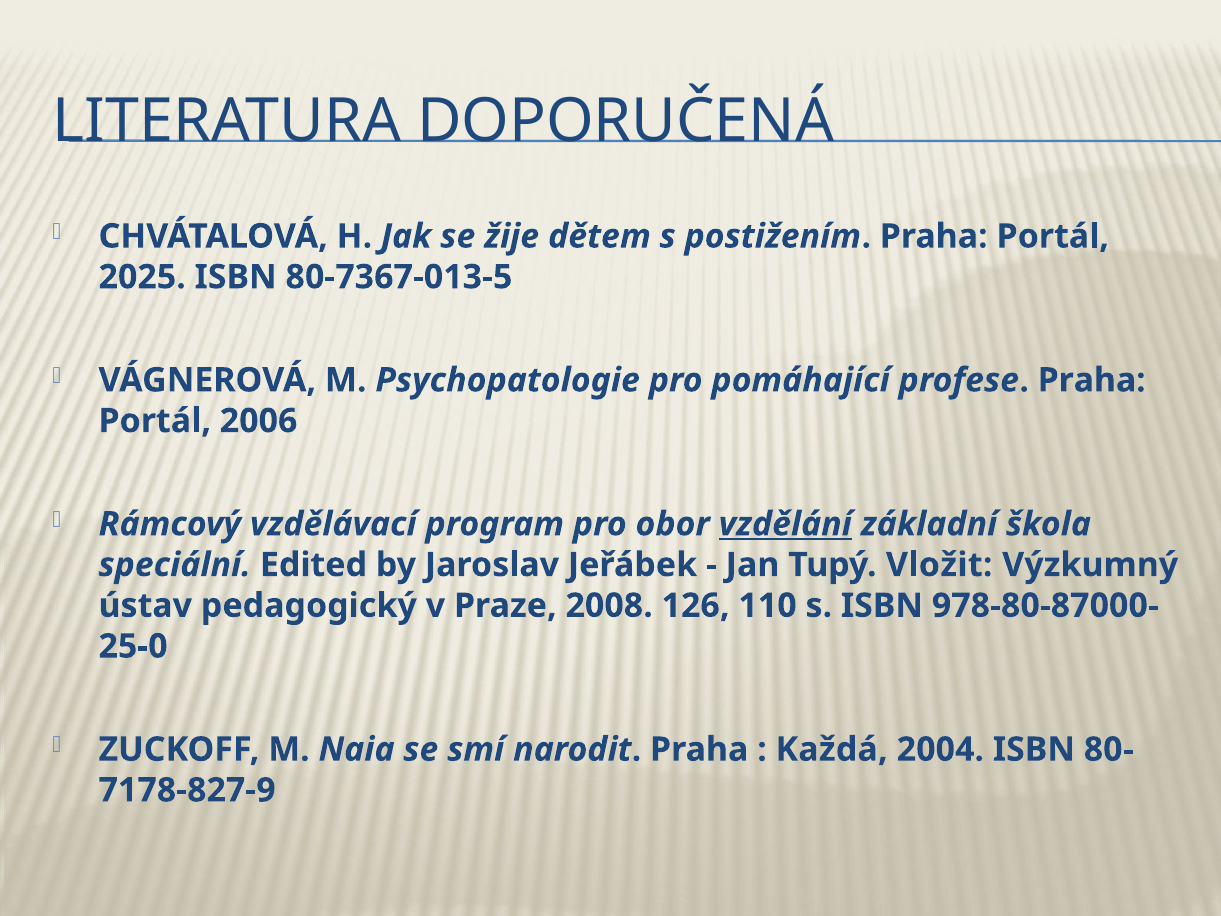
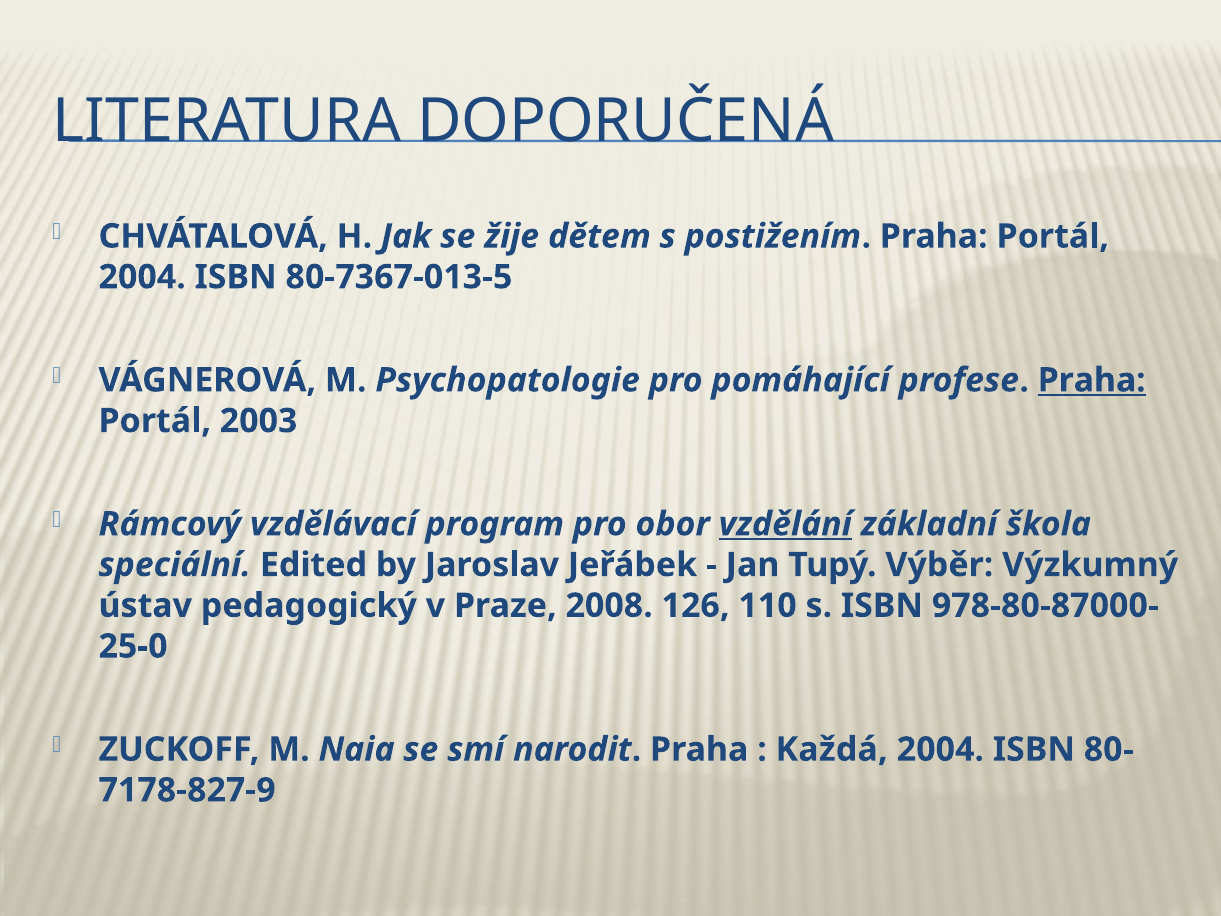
2025: 2025 -> 2004 (142, 277)
Praha underline: none -> present (1092, 380)
2006: 2006 -> 2003 (259, 421)
Vložit: Vložit -> Výběr (939, 565)
